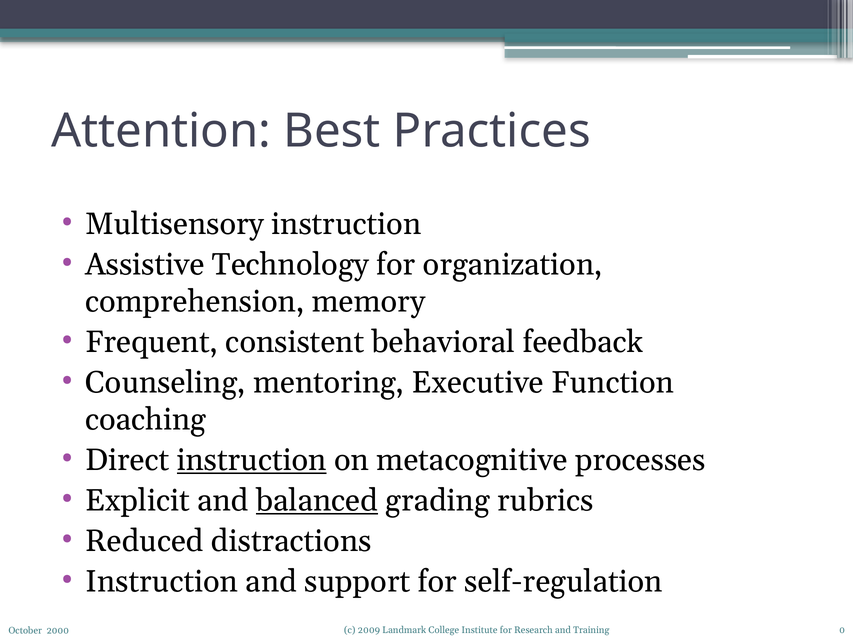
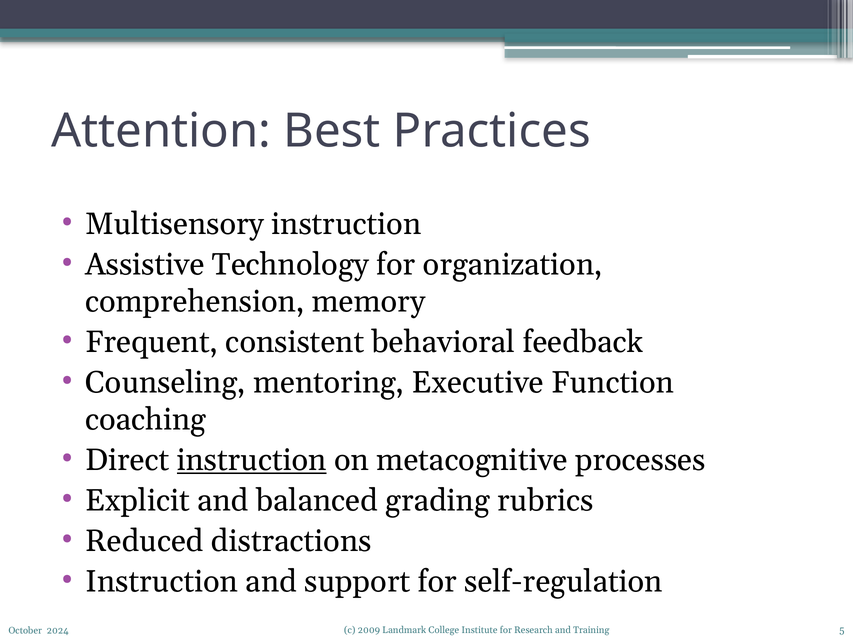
balanced underline: present -> none (317, 500)
0: 0 -> 5 (842, 630)
2000: 2000 -> 2024 (58, 631)
